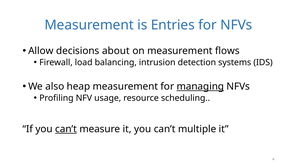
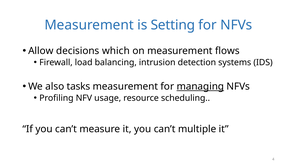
Entries: Entries -> Setting (173, 25)
about: about -> which (116, 51)
heap: heap -> tasks (79, 86)
can’t underline: present -> none (66, 129)
